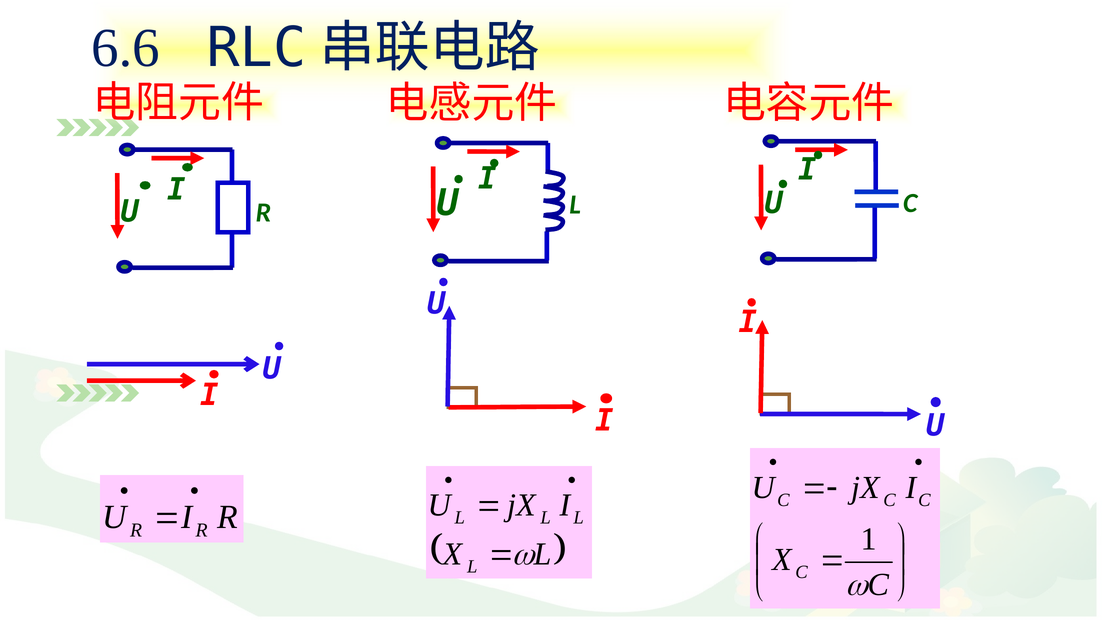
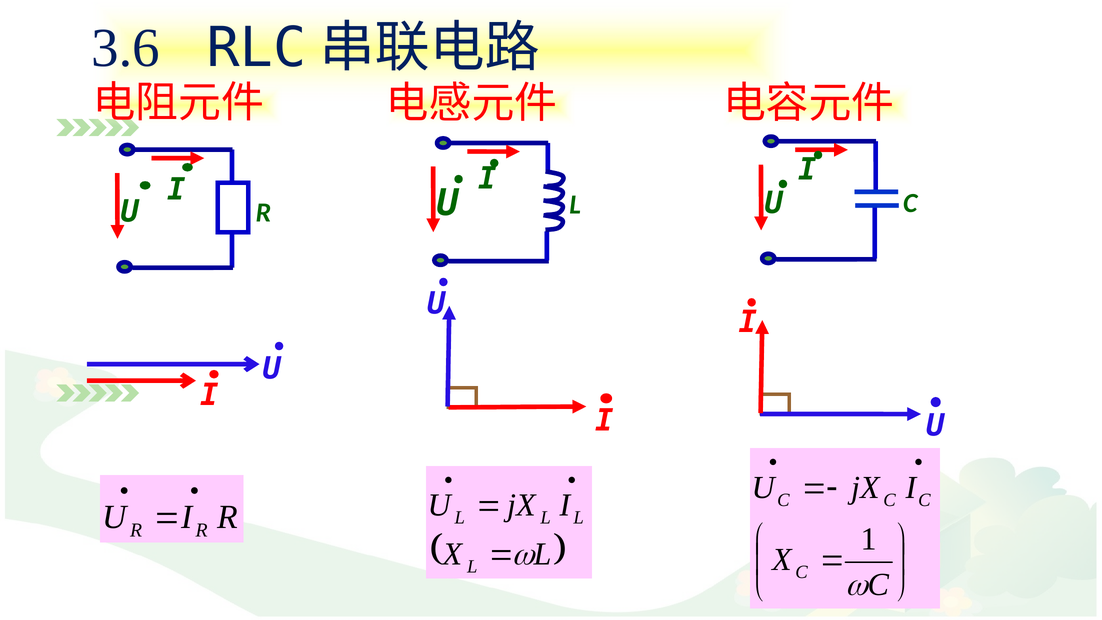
6.6: 6.6 -> 3.6 (126, 48)
